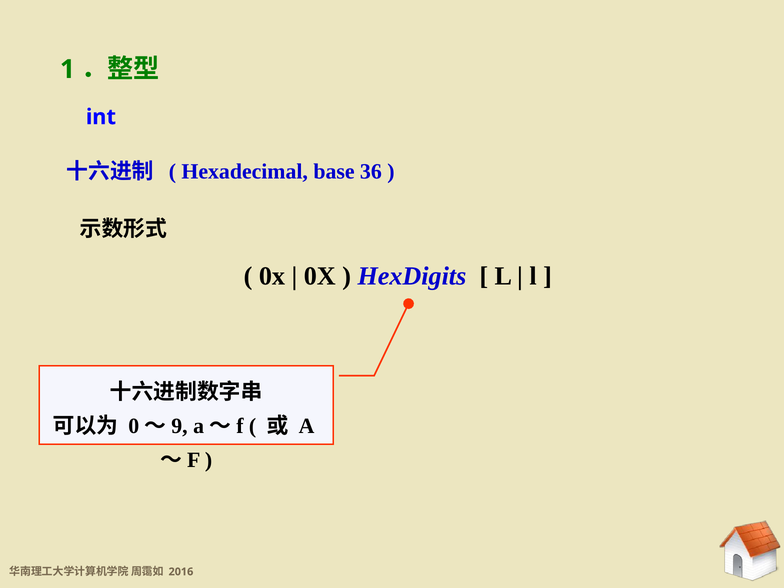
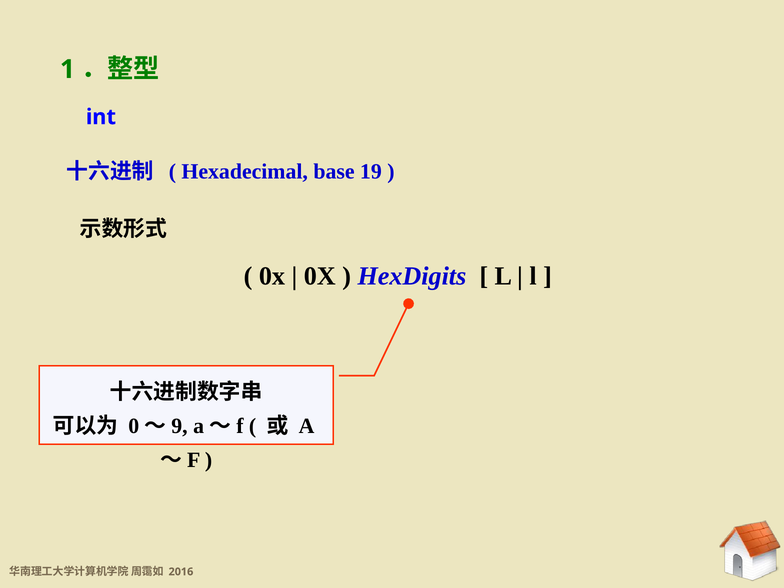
36: 36 -> 19 (371, 171)
